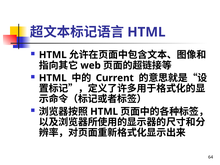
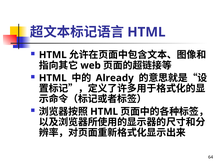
Current: Current -> Already (115, 78)
